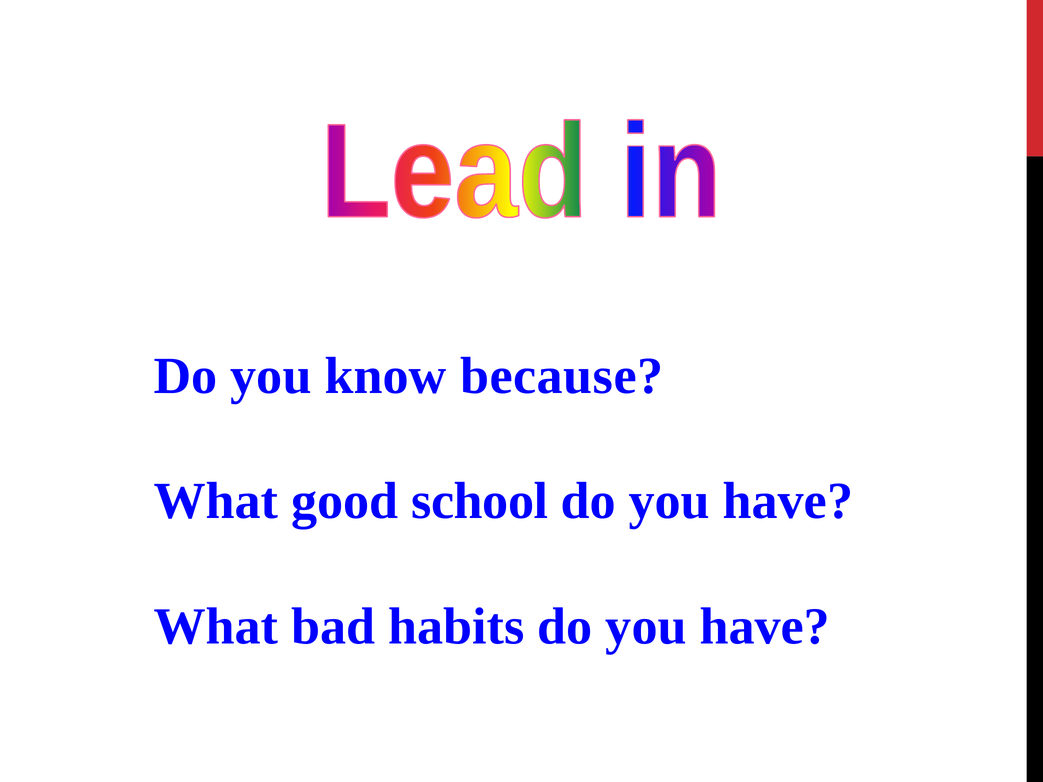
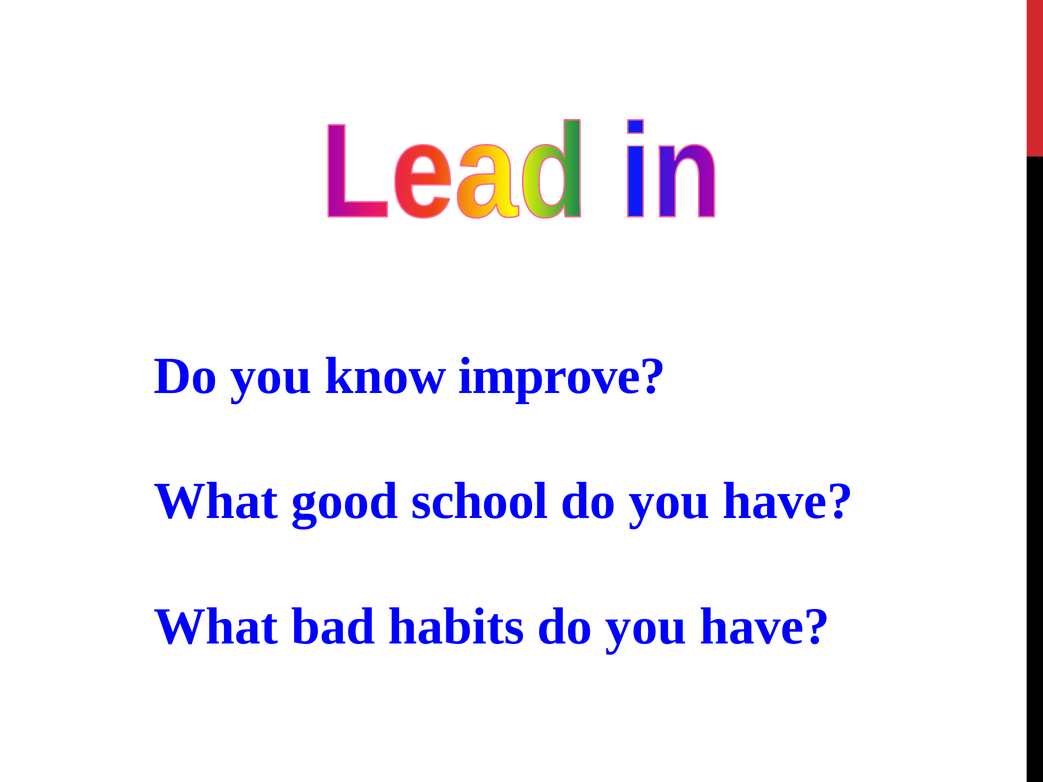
because: because -> improve (562, 376)
